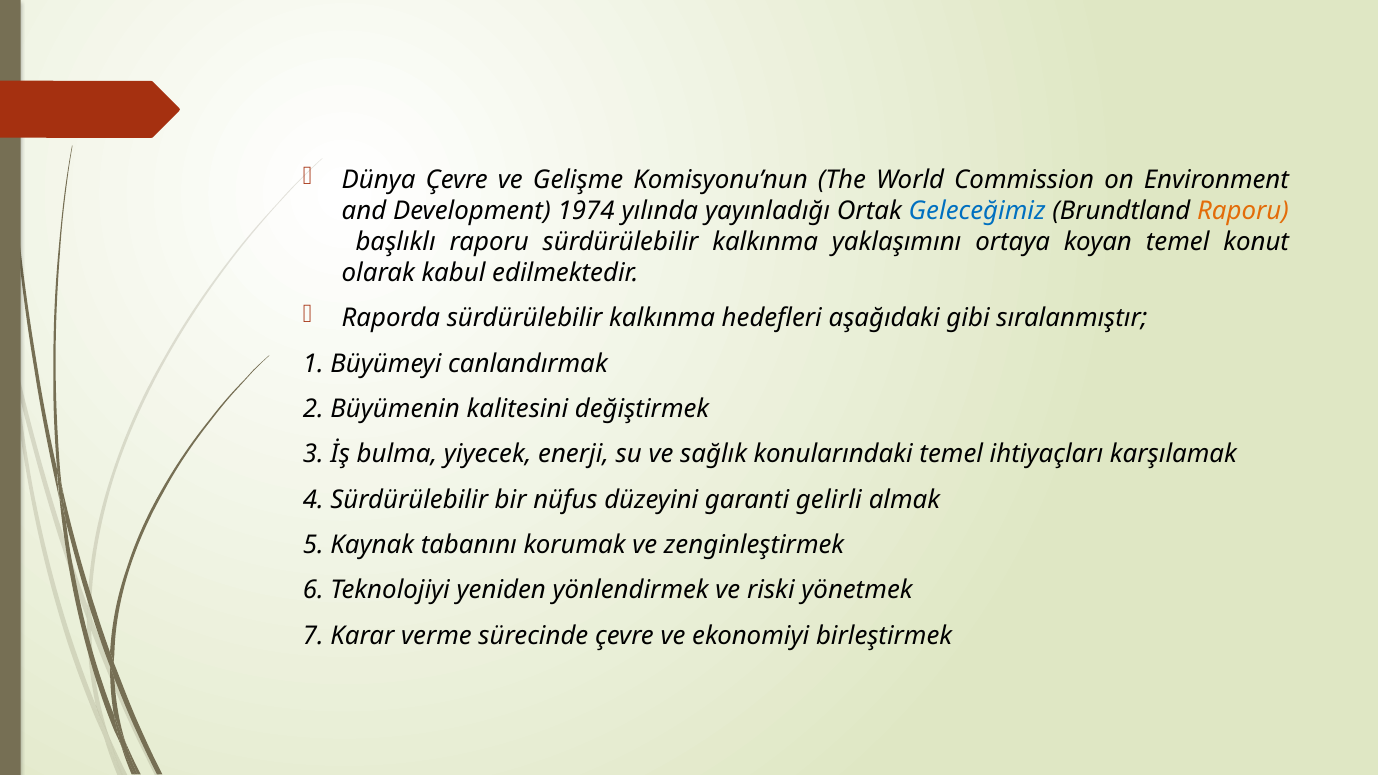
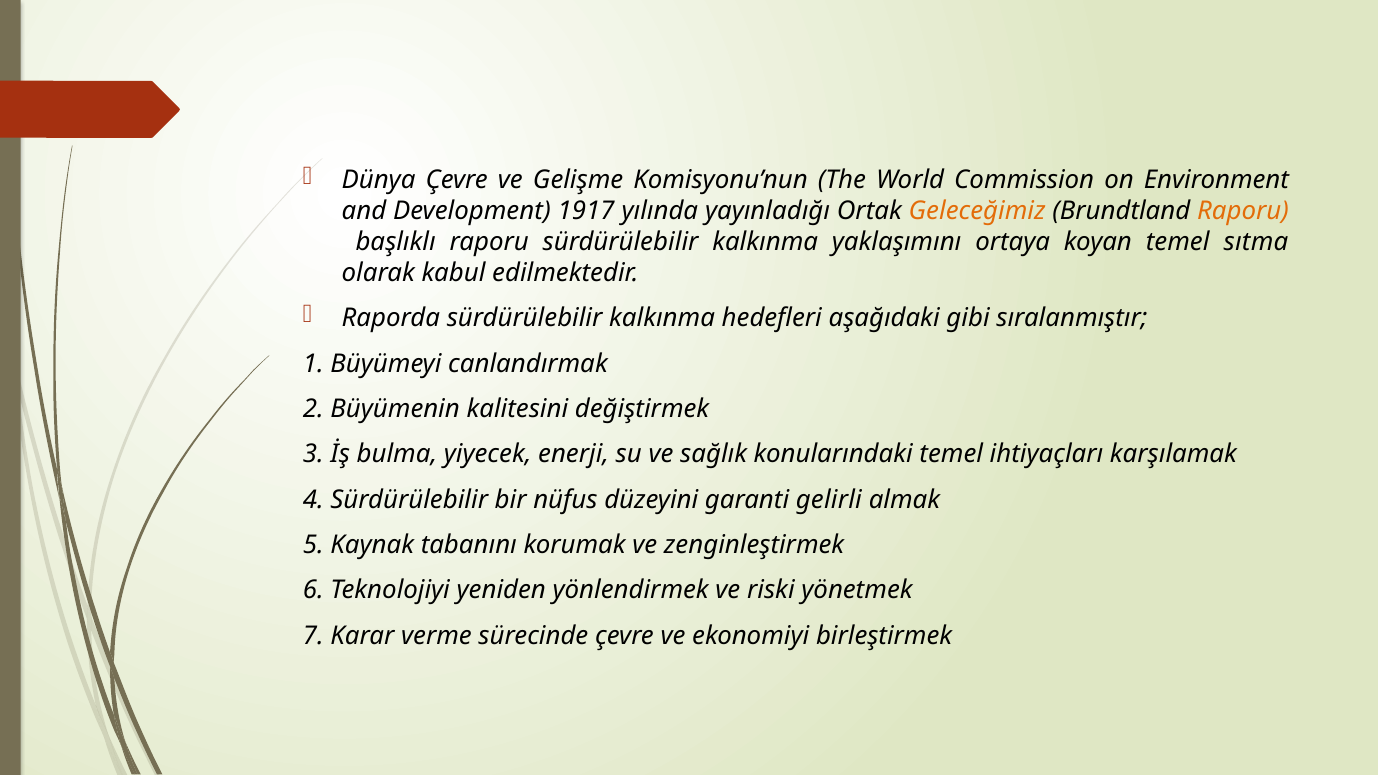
1974: 1974 -> 1917 (586, 211)
Geleceğimiz colour: blue -> orange (977, 211)
konut: konut -> sıtma (1256, 242)
